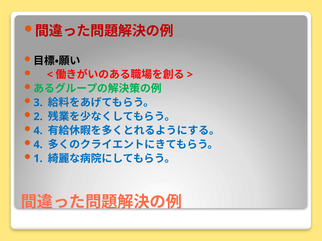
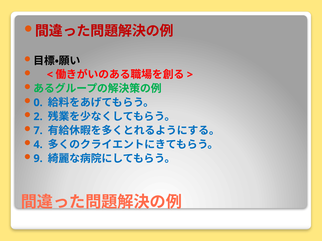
3: 3 -> 0 (38, 103)
4: 4 -> 7 (38, 131)
1: 1 -> 9 (38, 159)
